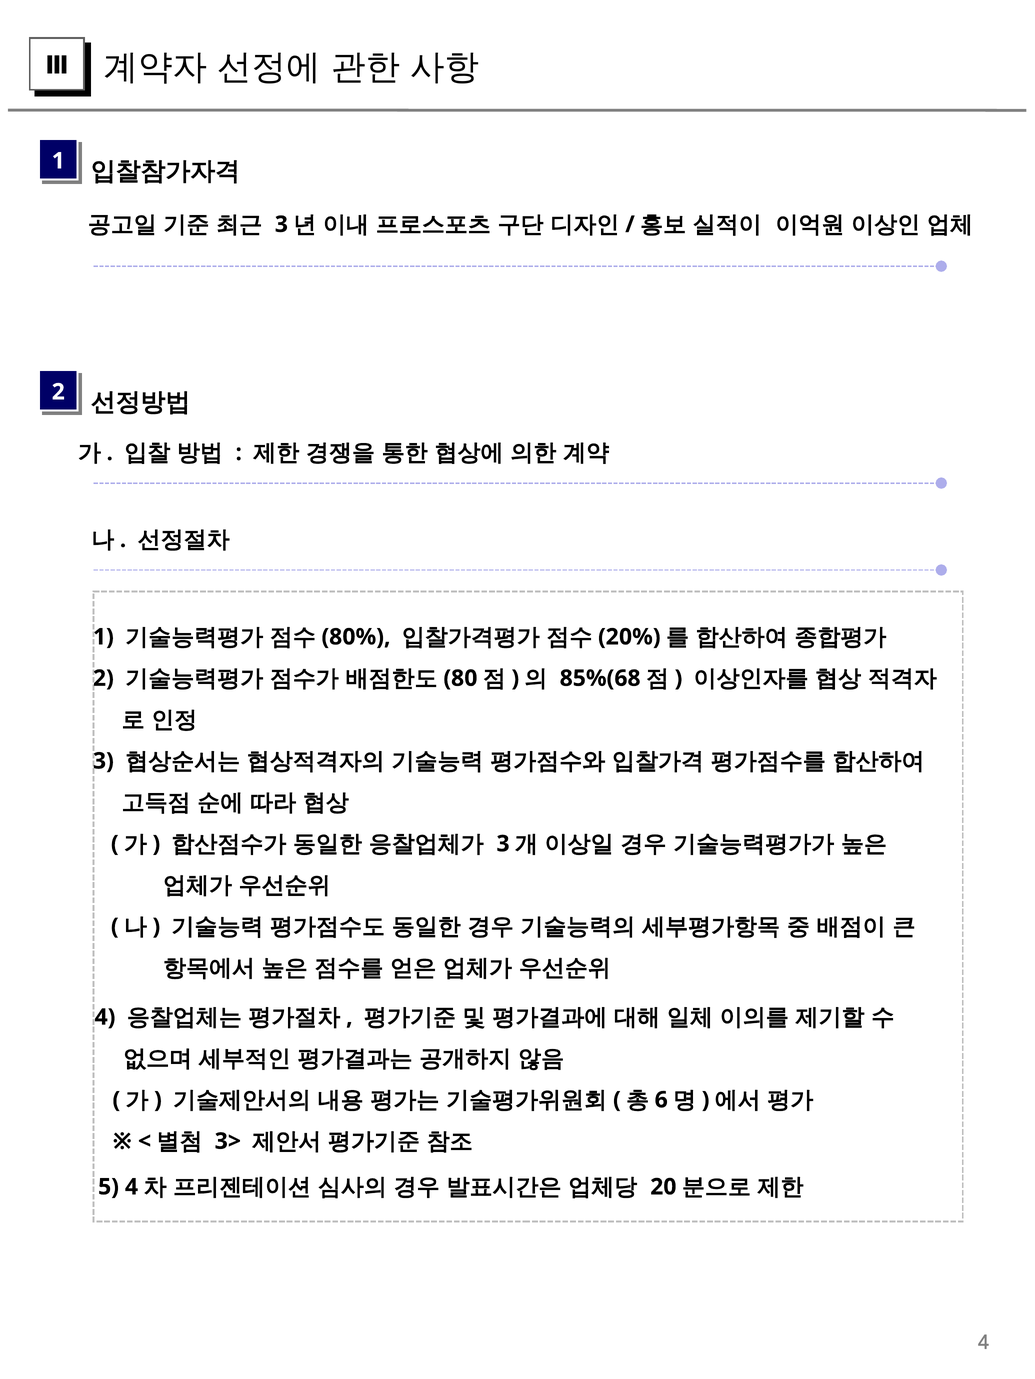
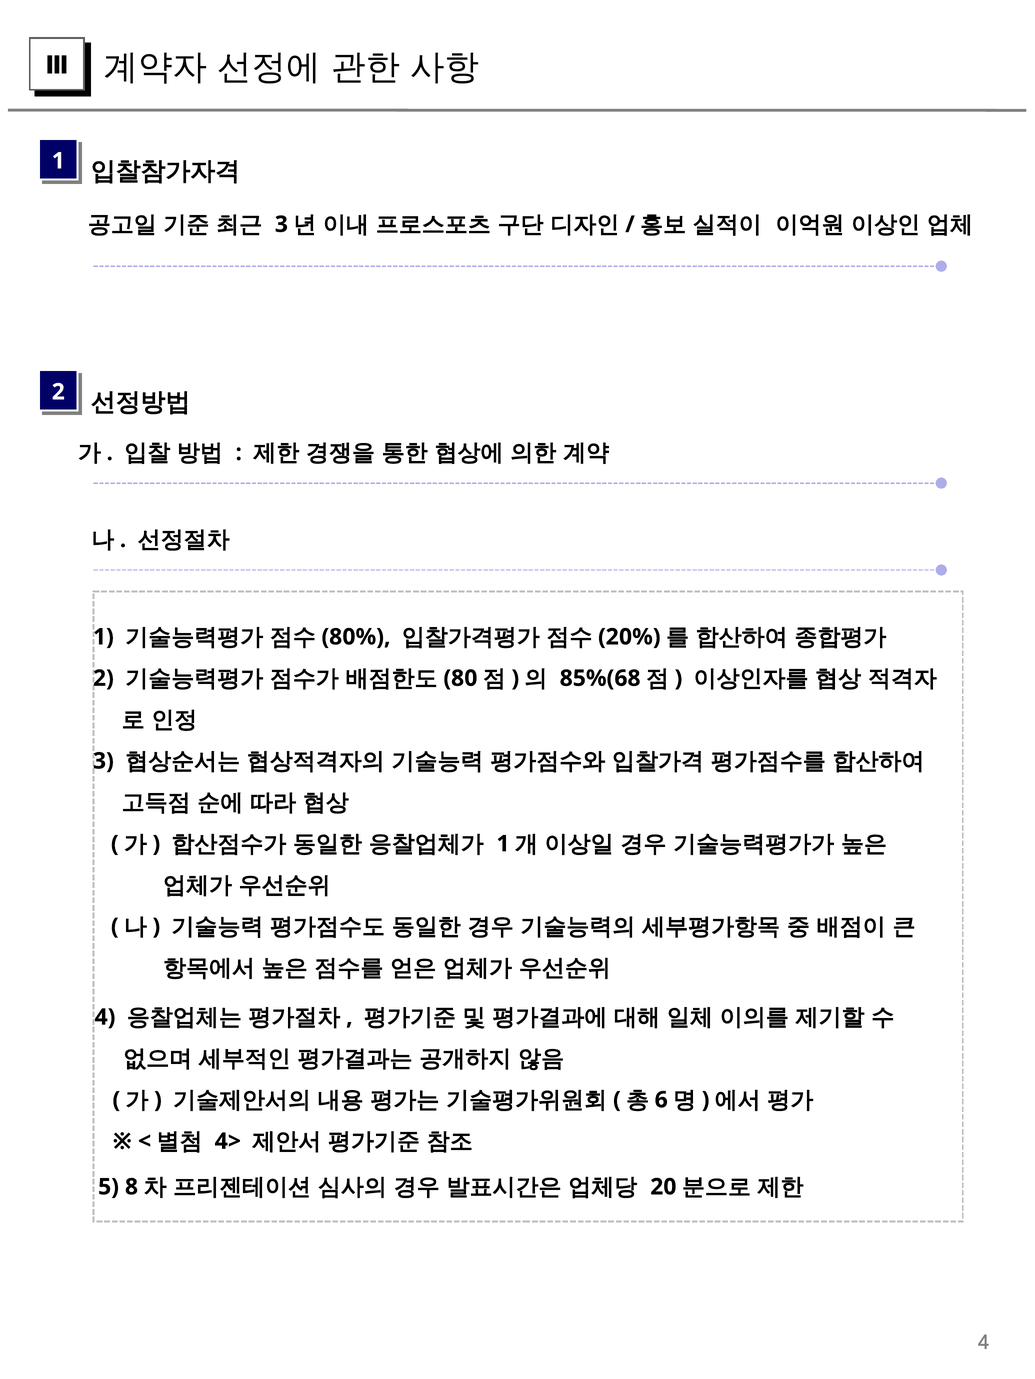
3: 3 -> 1 (503, 844)
3>: 3> -> 4> (228, 1142)
5 4: 4 -> 8 (131, 1188)
